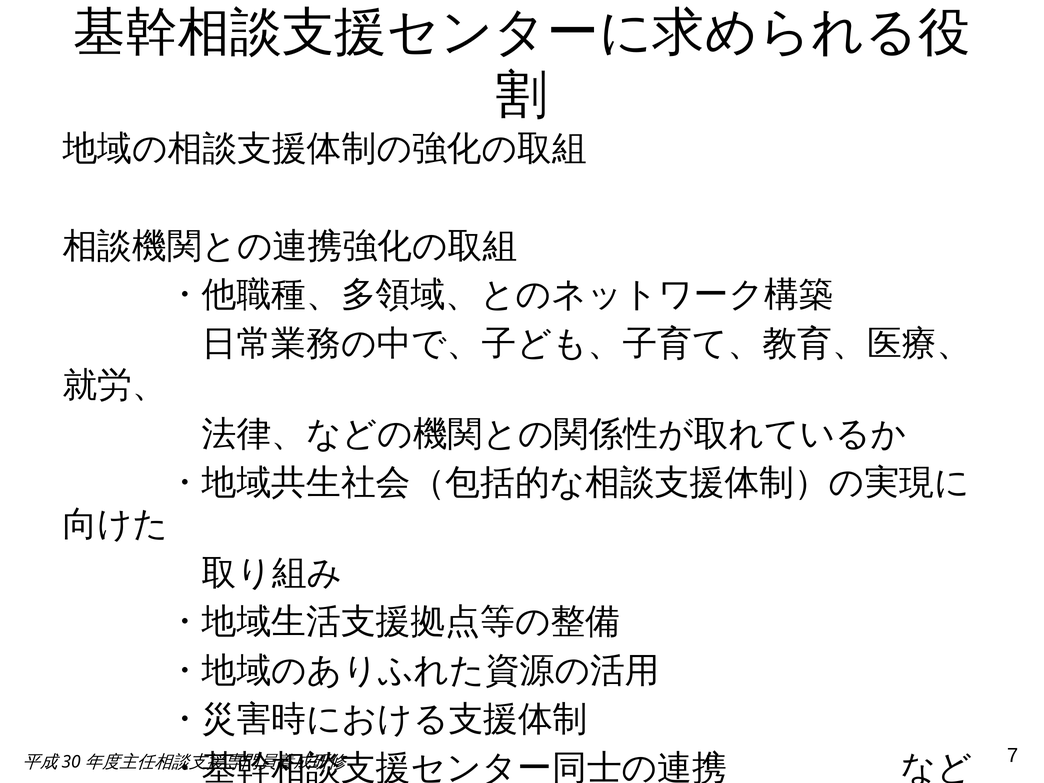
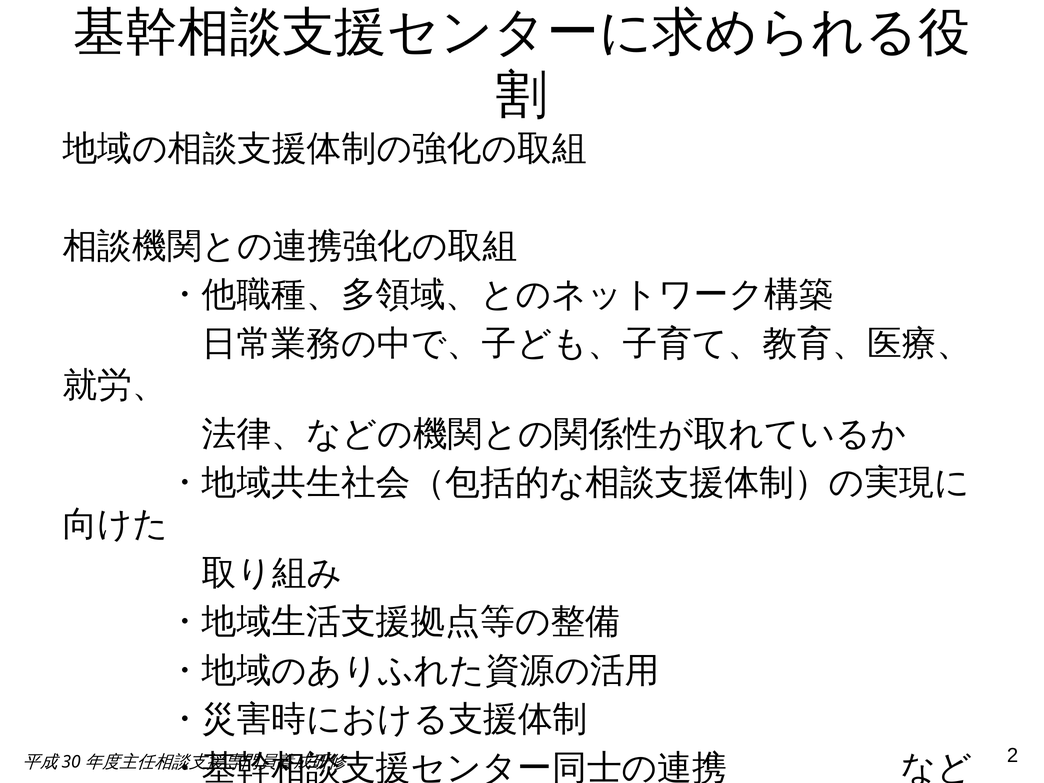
7: 7 -> 2 (1013, 756)
